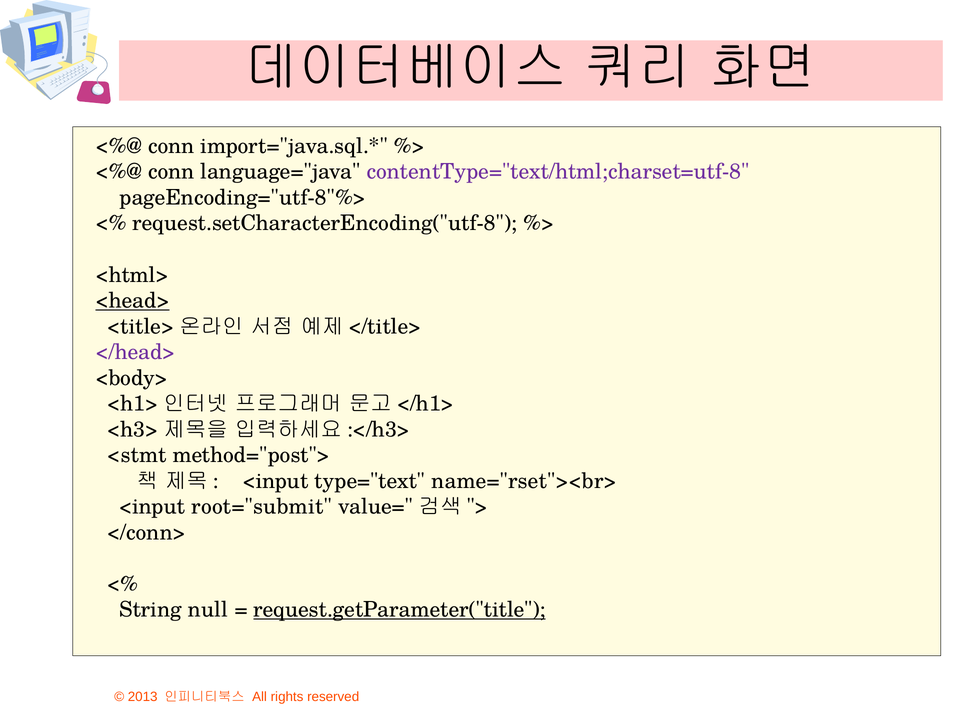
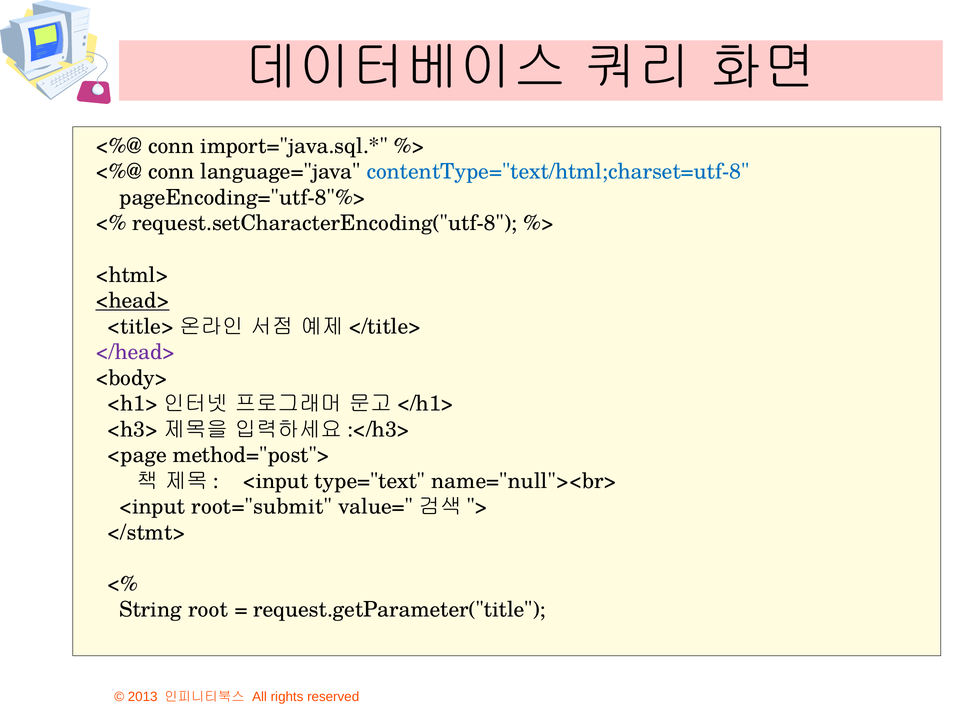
contentType="text/html;charset=utf-8 colour: purple -> blue (558, 172)
<stmt: <stmt -> <page (137, 455)
name="rset"><br>: name="rset"><br> -> name="null"><br> (524, 481)
</conn>: </conn> -> </stmt> (146, 533)
null: null -> root (208, 610)
request.getParameter("title underline: present -> none (400, 610)
